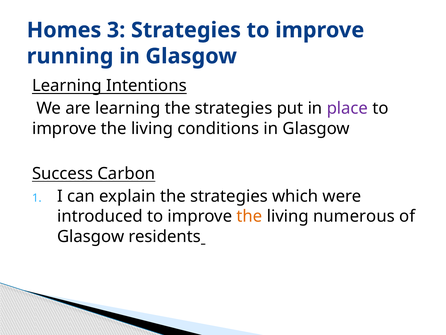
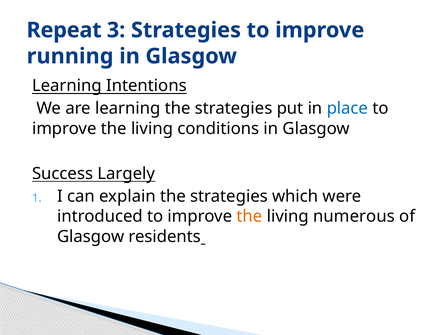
Homes: Homes -> Repeat (64, 30)
place colour: purple -> blue (347, 108)
Carbon: Carbon -> Largely (126, 173)
